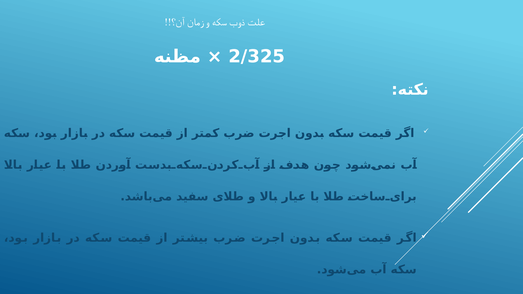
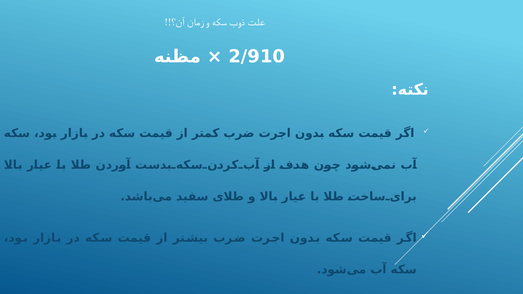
2/325: 2/325 -> 2/910 (257, 57)
